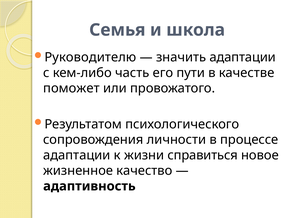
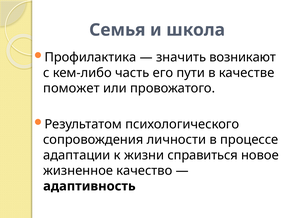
Руководителю: Руководителю -> Профилактика (90, 57)
значить адаптации: адаптации -> возникают (243, 57)
